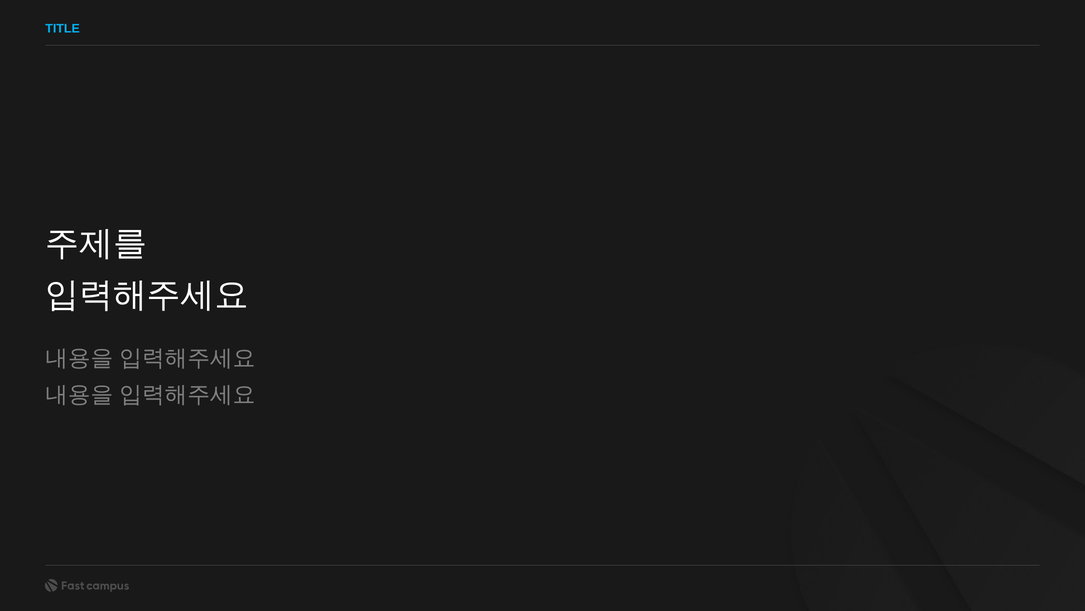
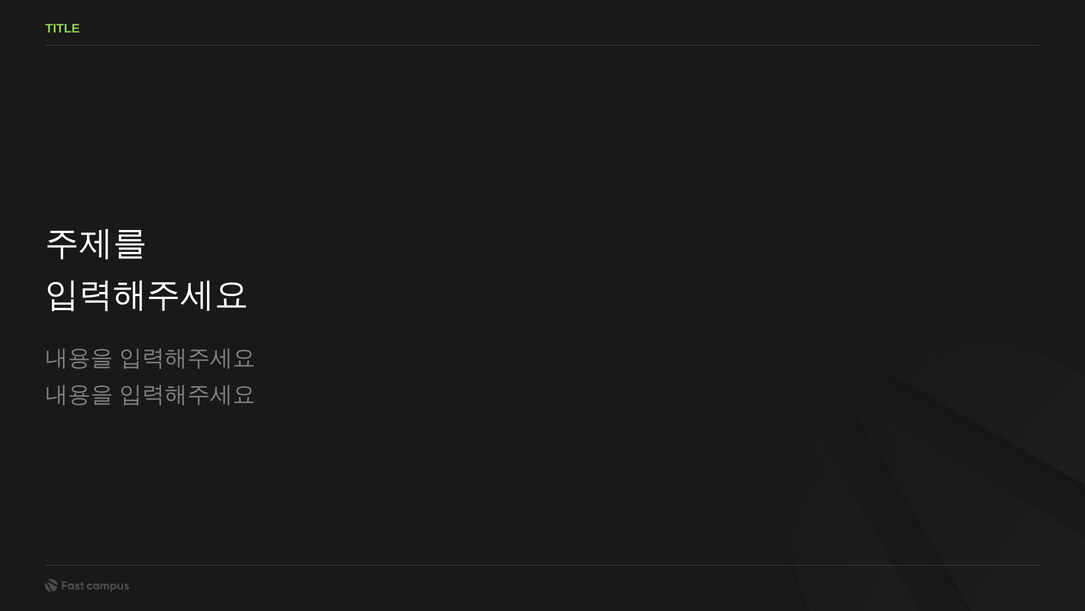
TITLE colour: light blue -> light green (63, 29)
